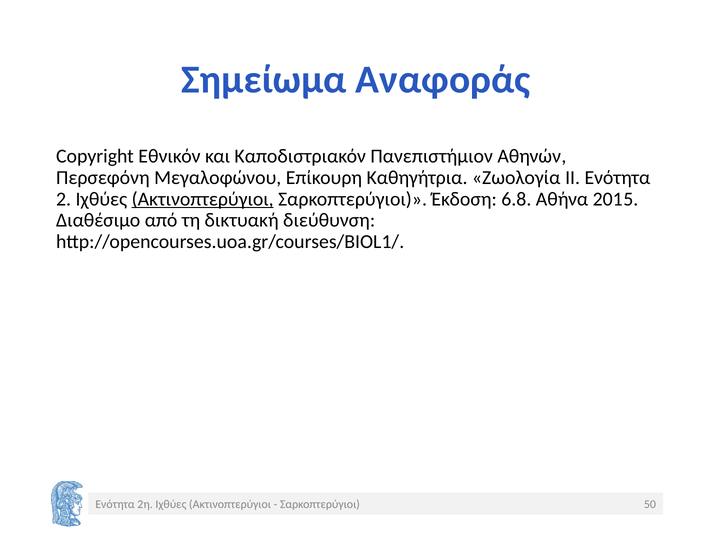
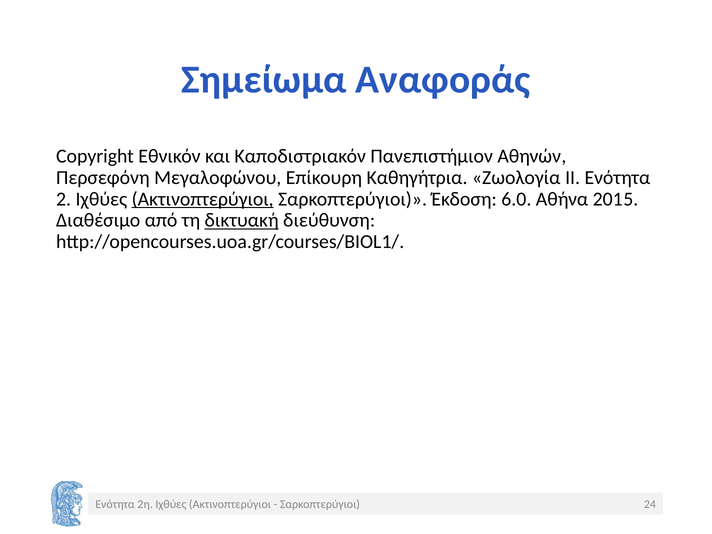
6.8: 6.8 -> 6.0 (516, 199)
δικτυακή underline: none -> present (242, 220)
50: 50 -> 24 (650, 504)
